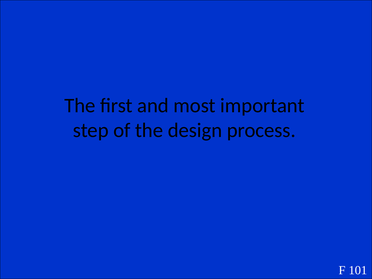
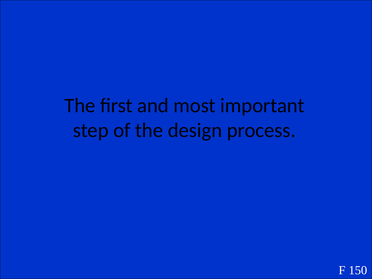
101: 101 -> 150 (358, 270)
